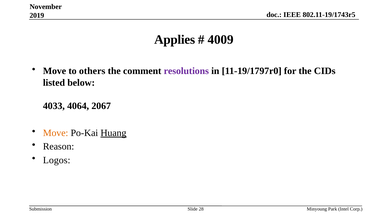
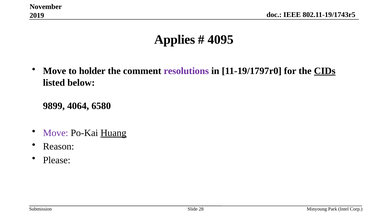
4009: 4009 -> 4095 (221, 40)
others: others -> holder (92, 71)
CIDs underline: none -> present (325, 71)
4033: 4033 -> 9899 (54, 106)
2067: 2067 -> 6580 (101, 106)
Move colour: orange -> purple (56, 133)
Logos: Logos -> Please (57, 160)
